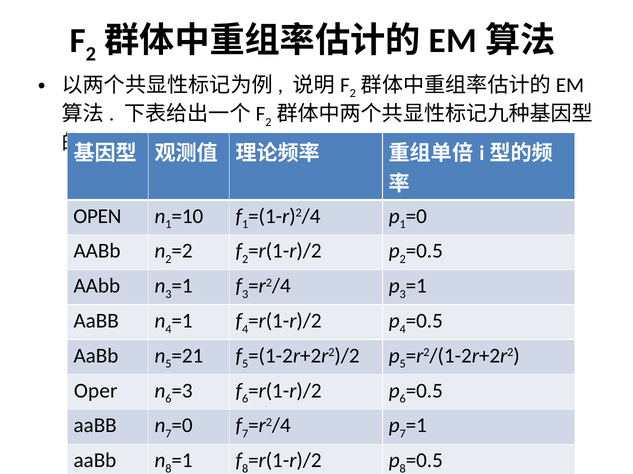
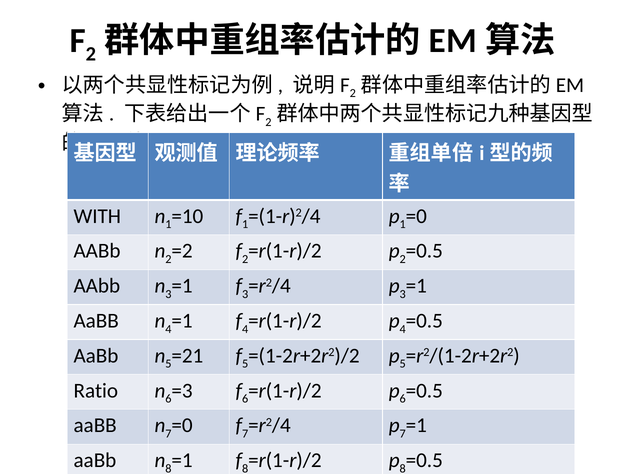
OPEN: OPEN -> WITH (97, 217)
Oper: Oper -> Ratio (96, 391)
